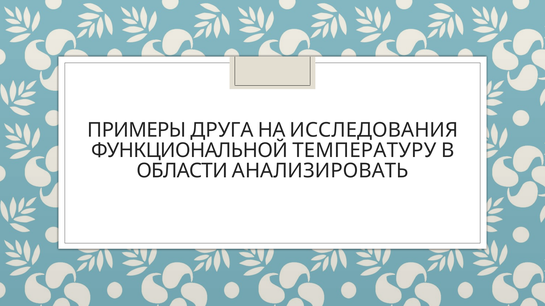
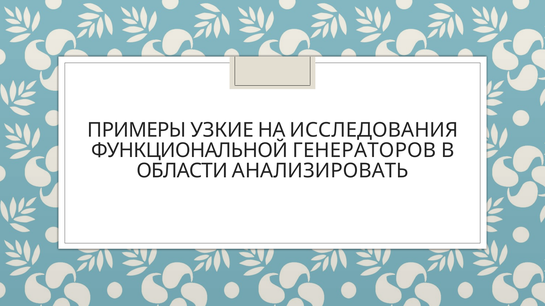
ДРУГА: ДРУГА -> УЗКИЕ (222, 130)
ТЕМПЕРАТУРУ: ТЕМПЕРАТУРУ -> ГЕНЕРАТОРОВ (364, 151)
